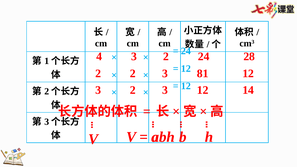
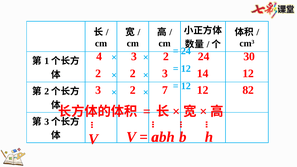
28: 28 -> 30 (249, 57)
81: 81 -> 14 (203, 74)
3: 3 -> 7 (165, 90)
14: 14 -> 82 (248, 90)
